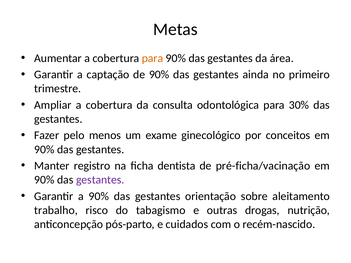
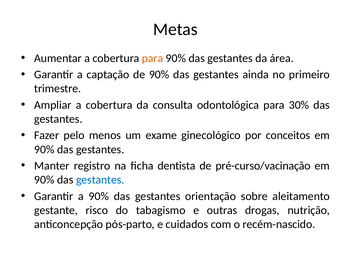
pré-ficha/vacinação: pré-ficha/vacinação -> pré-curso/vacinação (263, 166)
gestantes colour: purple -> blue (100, 180)
trabalho: trabalho -> gestante (56, 210)
